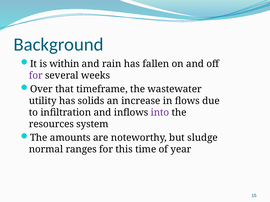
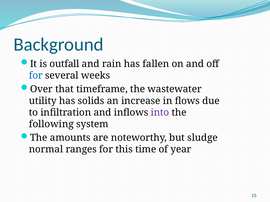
within: within -> outfall (64, 64)
for colour: purple -> blue (36, 76)
resources: resources -> following (51, 124)
